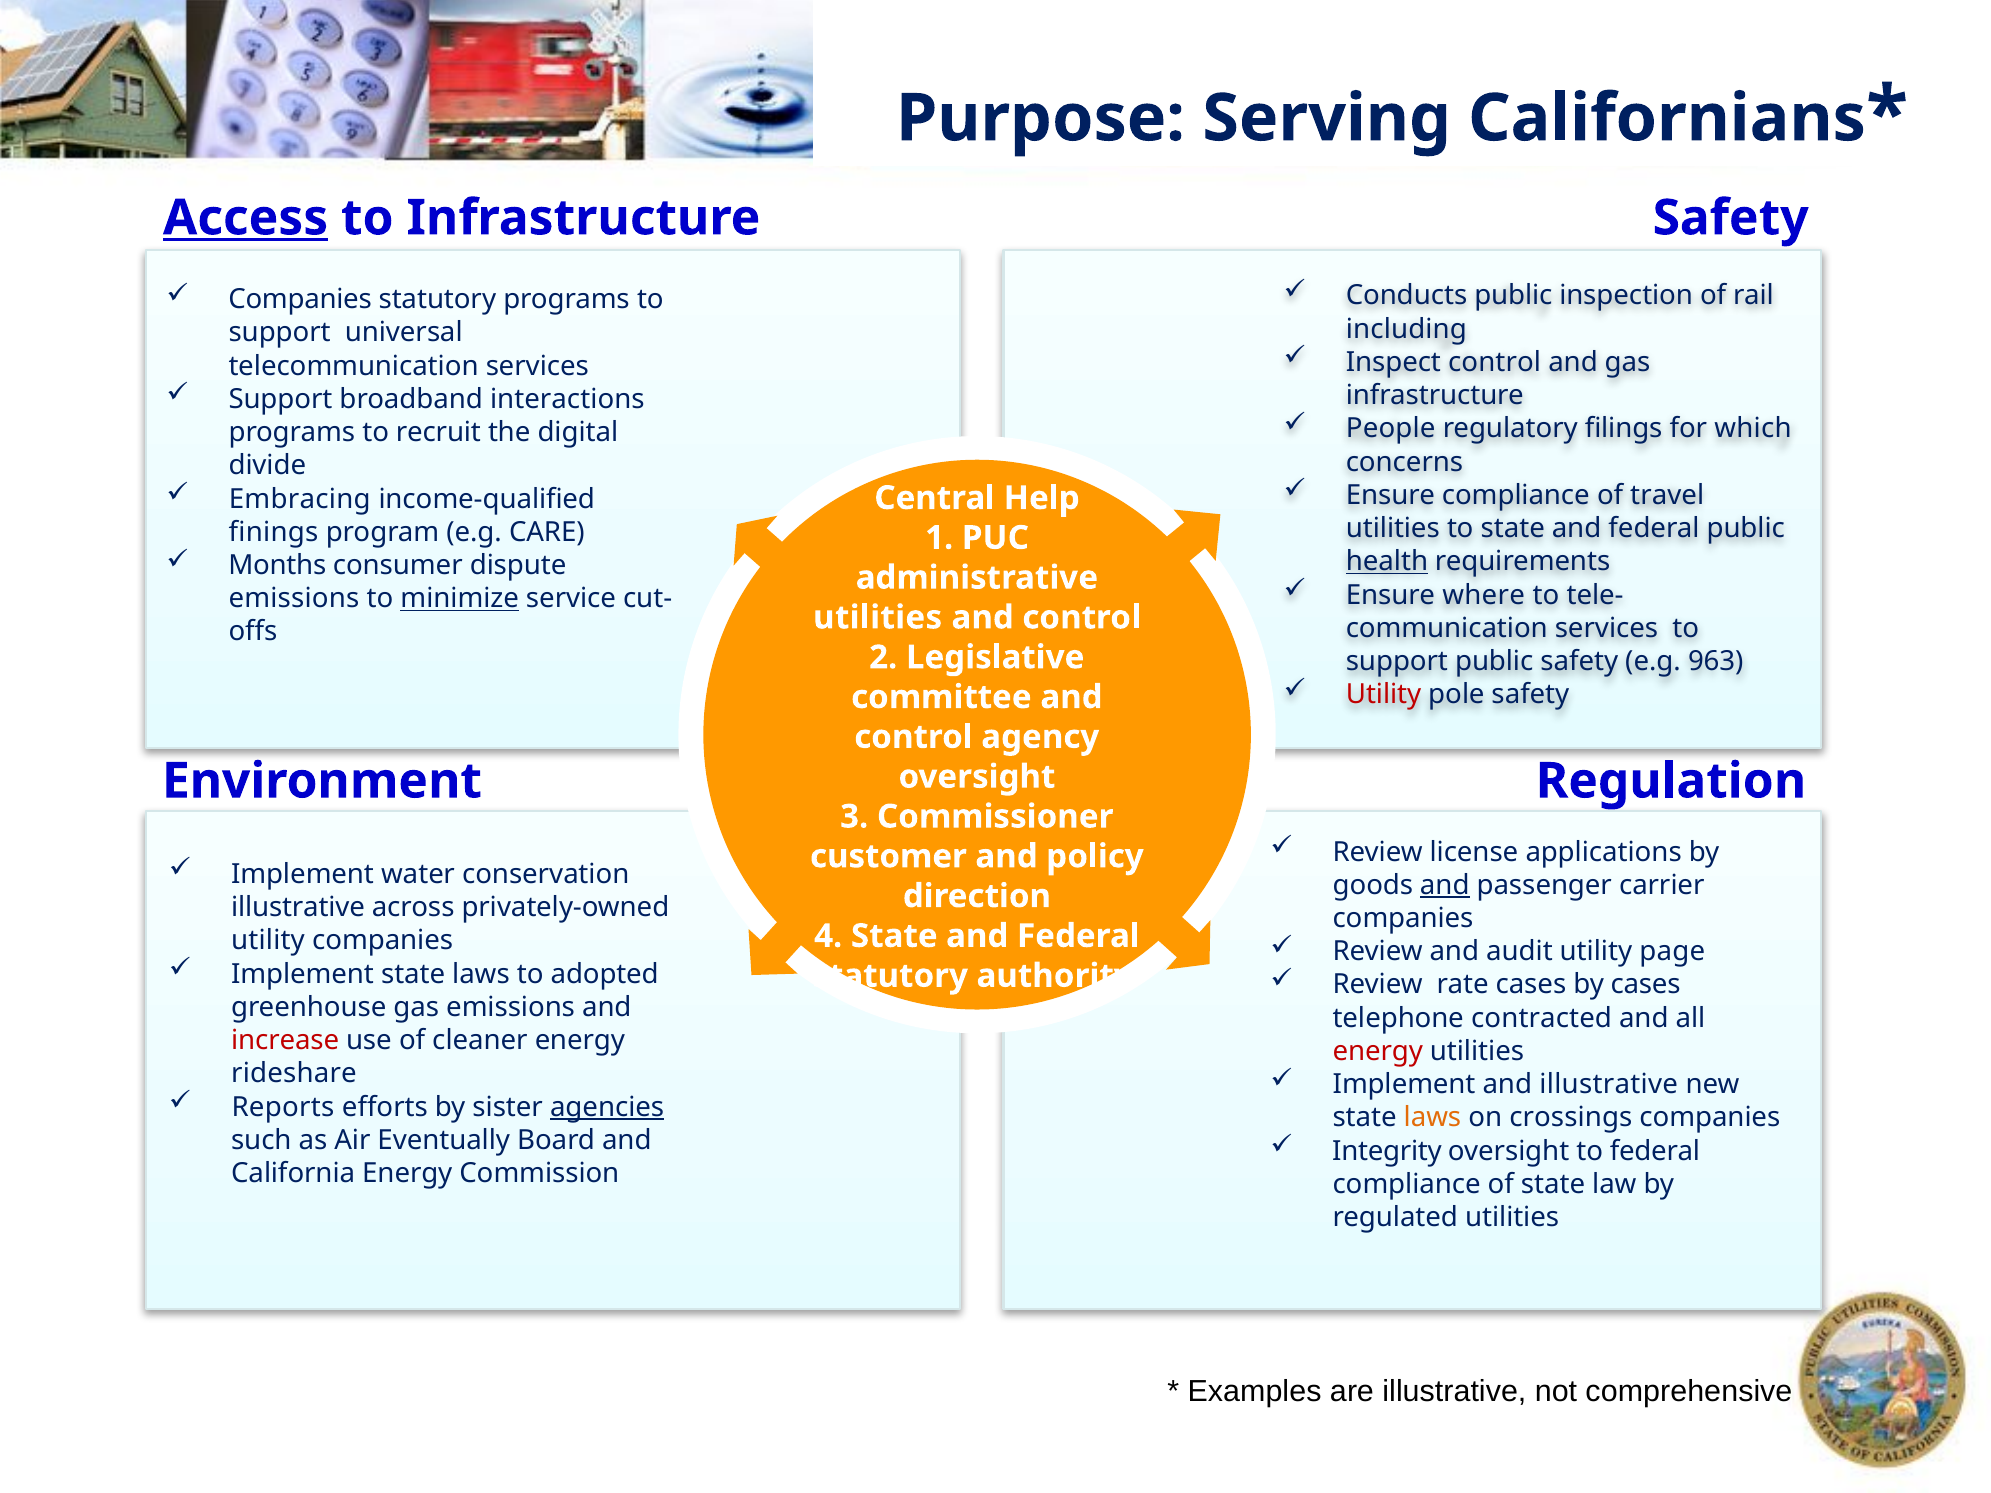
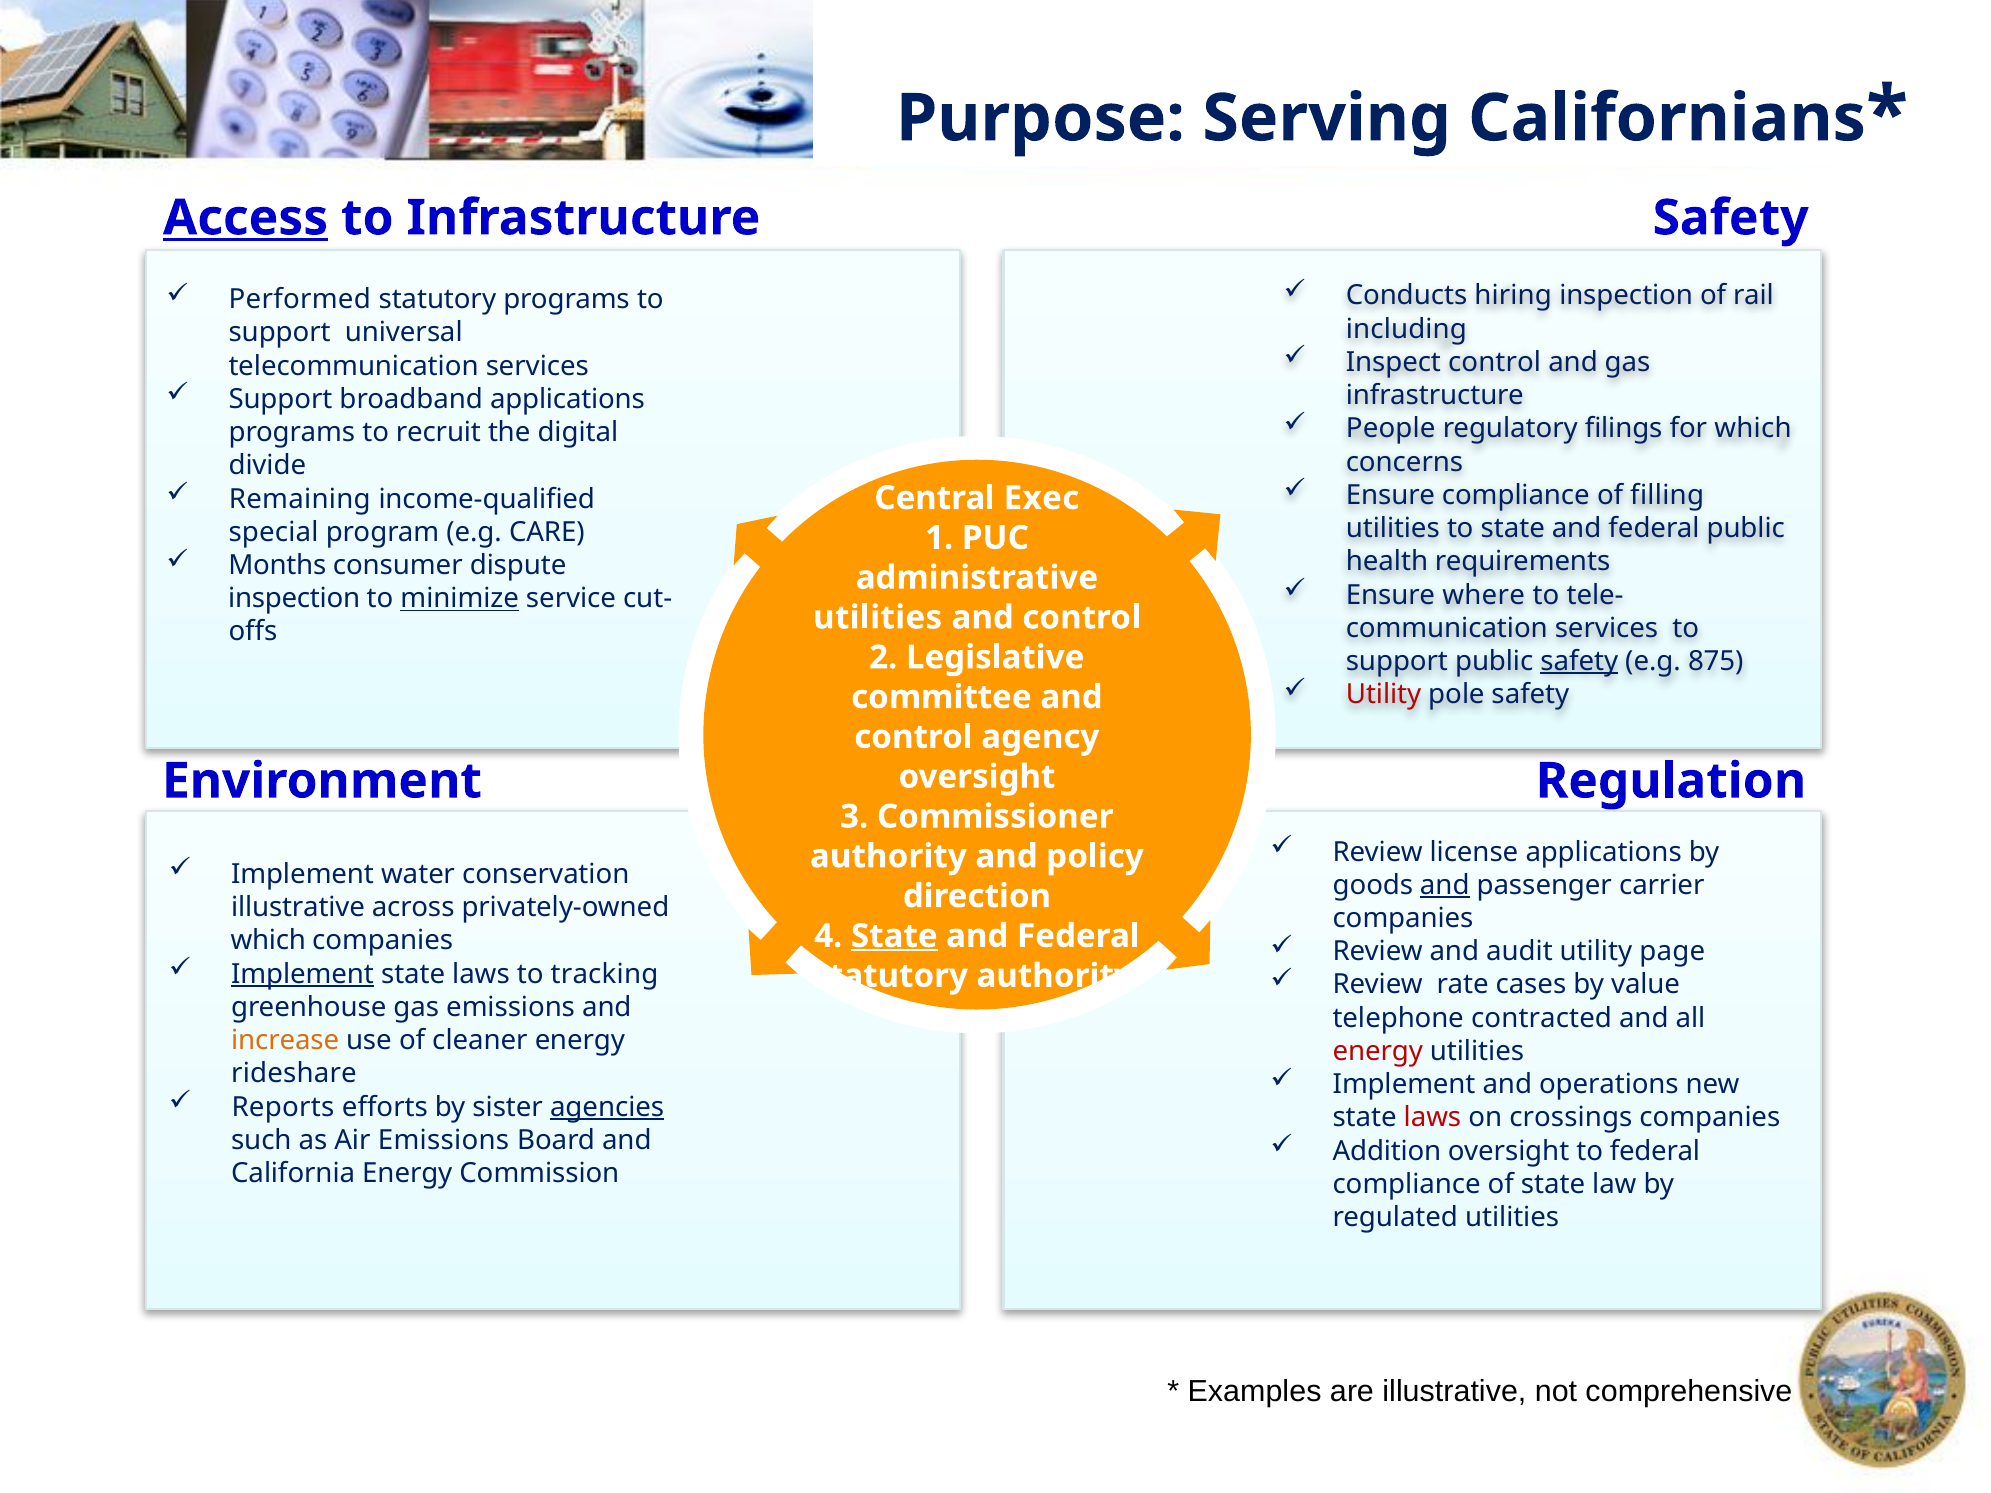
Conducts public: public -> hiring (1513, 296)
Companies: Companies -> Performed (300, 300)
broadband interactions: interactions -> applications (567, 399)
travel: travel -> filling (1667, 495)
Embracing: Embracing -> Remaining (300, 499)
Help: Help -> Exec (1042, 498)
finings: finings -> special (274, 532)
health underline: present -> none (1387, 562)
emissions: emissions -> inspection (294, 599)
safety underline: none -> present (1579, 661)
963: 963 -> 875 (1716, 661)
customer: customer -> authority (888, 857)
State underline: none -> present (894, 936)
utility: utility -> which (268, 941)
Implement underline: none -> present (303, 974)
adopted: adopted -> tracking (605, 974)
by cases: cases -> value (1646, 985)
increase colour: red -> orange (285, 1041)
and illustrative: illustrative -> operations (1609, 1085)
laws colour: orange -> red (1432, 1118)
Air Eventually: Eventually -> Emissions (444, 1140)
Integrity: Integrity -> Addition (1387, 1151)
